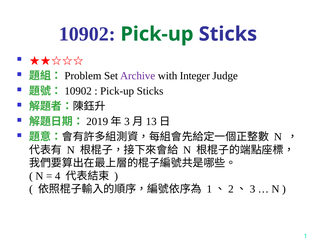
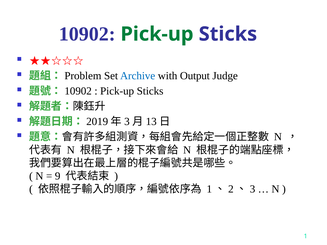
Archive colour: purple -> blue (138, 76)
Integer: Integer -> Output (195, 76)
4: 4 -> 9 (58, 176)
